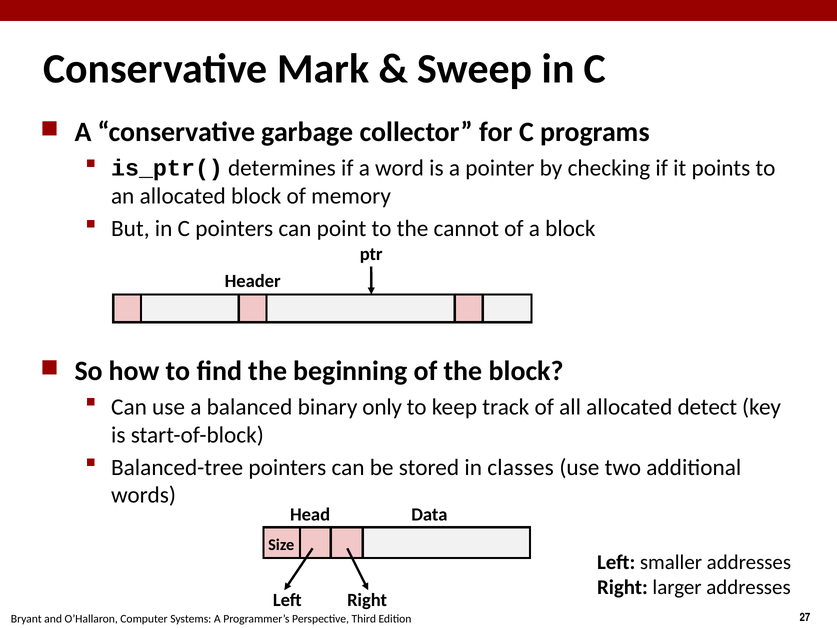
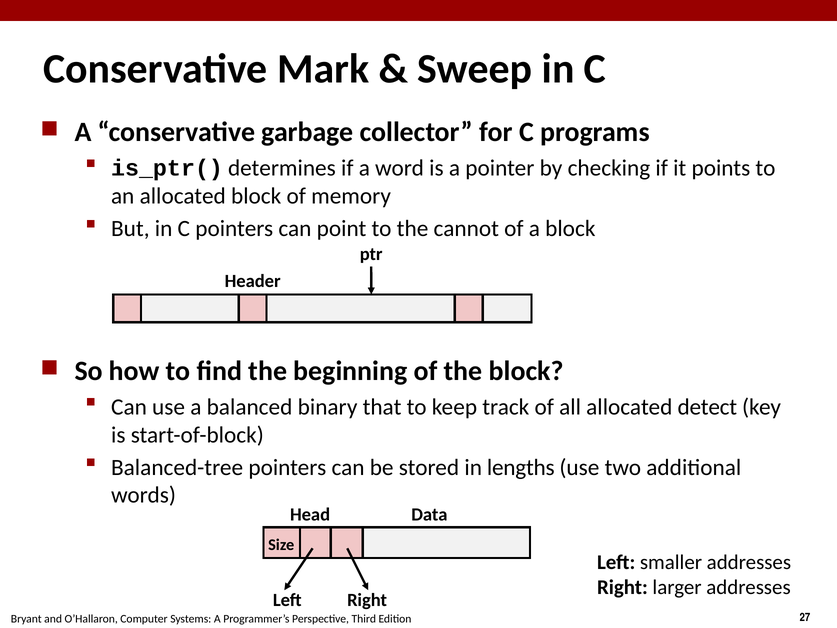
only: only -> that (382, 407)
classes: classes -> lengths (521, 467)
